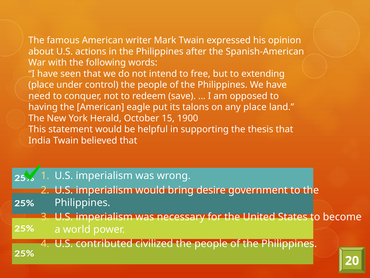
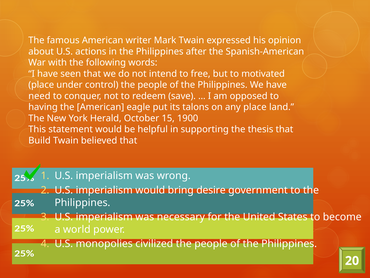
extending: extending -> motivated (263, 74)
India: India -> Build (40, 140)
contributed: contributed -> monopolies (104, 243)
